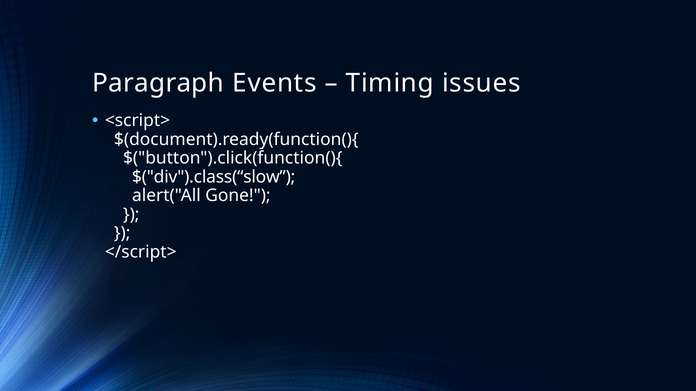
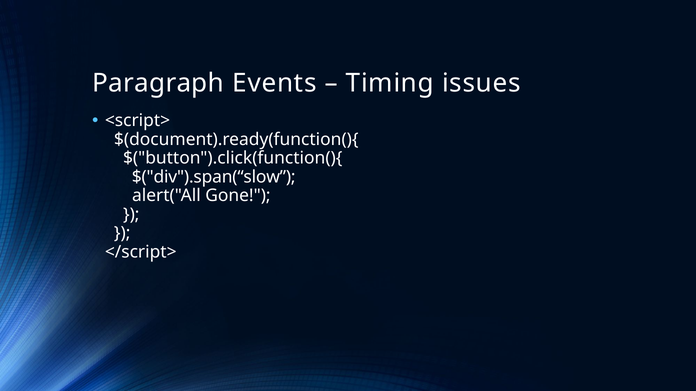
$("div").class(“slow: $("div").class(“slow -> $("div").span(“slow (214, 177)
